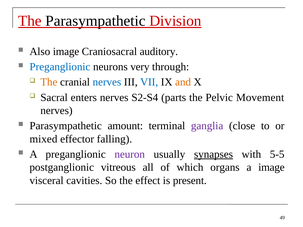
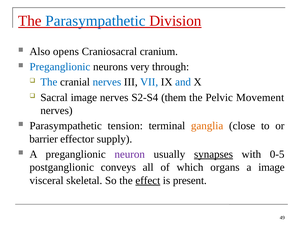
Parasympathetic colour: black -> blue (95, 21)
Also image: image -> opens (66, 52)
auditory: auditory -> cranium (159, 52)
The colour: orange -> blue (49, 82)
and colour: orange -> blue (183, 82)
Sacral enters: enters -> image (84, 98)
parts: parts -> them (174, 98)
amount: amount -> tension (125, 126)
ganglia colour: purple -> orange (207, 126)
mixed: mixed -> barrier (44, 139)
falling: falling -> supply (115, 139)
5-5: 5-5 -> 0-5 (277, 154)
vitreous: vitreous -> conveys (118, 168)
cavities: cavities -> skeletal (84, 181)
effect underline: none -> present (148, 181)
